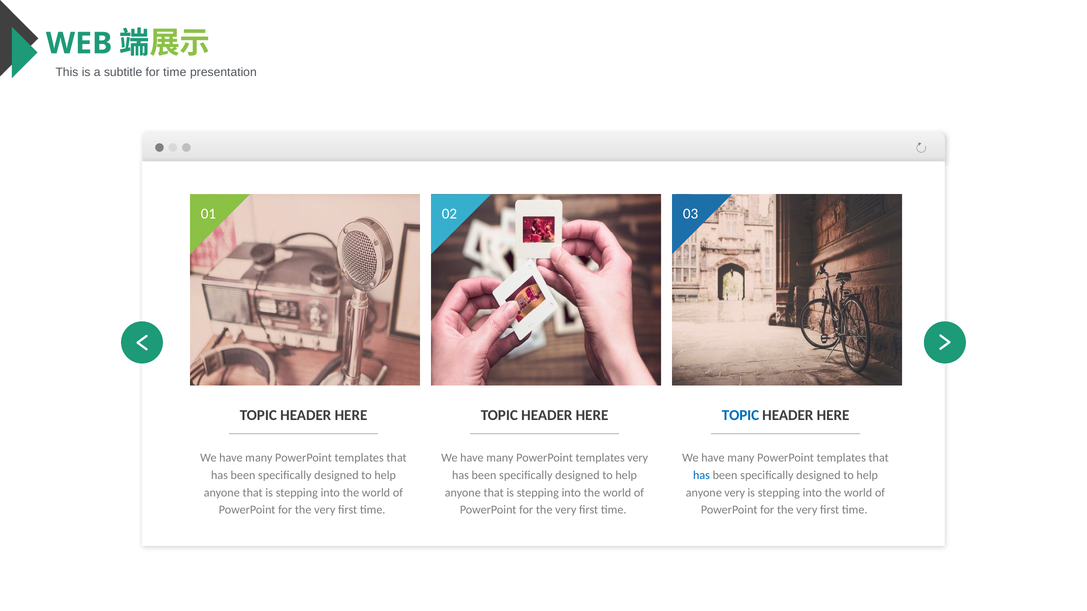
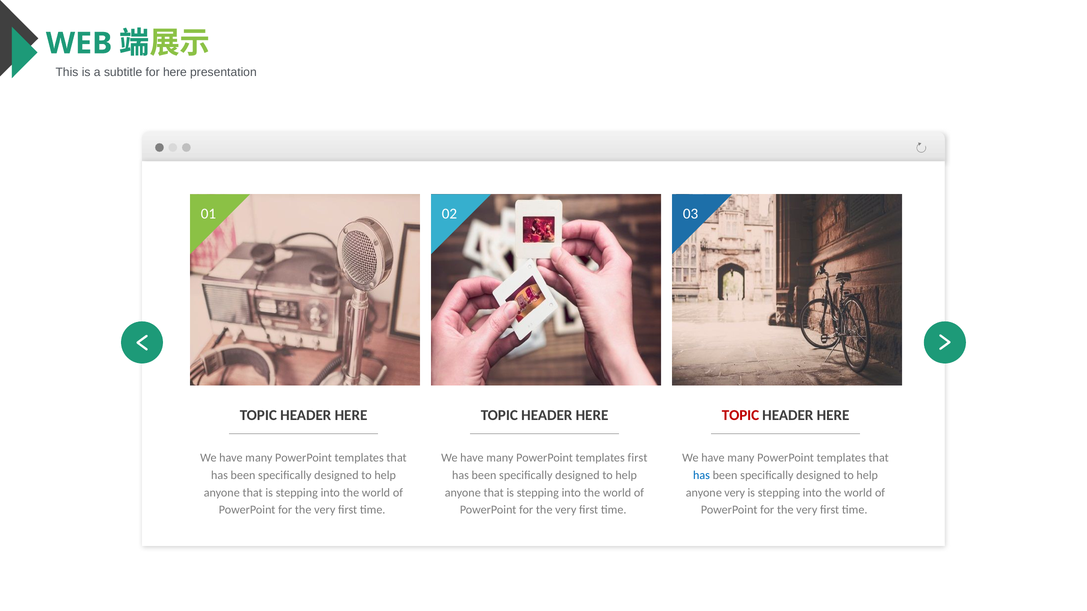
for time: time -> here (175, 72)
TOPIC colour: blue -> red (740, 416)
templates very: very -> first (638, 458)
